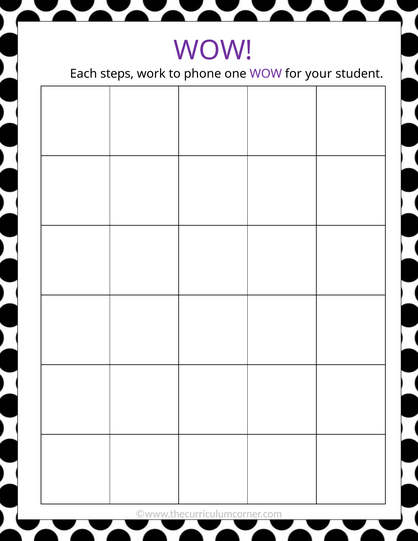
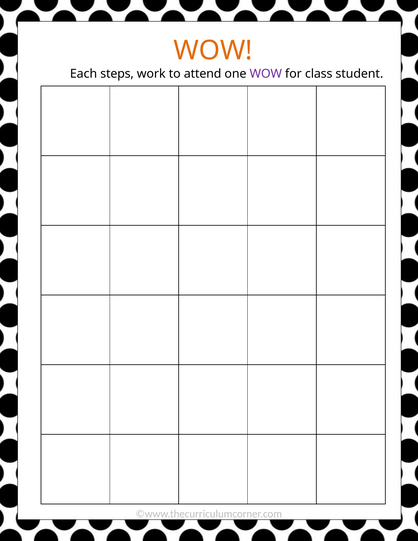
WOW colour: purple -> orange (213, 51)
phone: phone -> attend (203, 74)
your: your -> class (319, 74)
